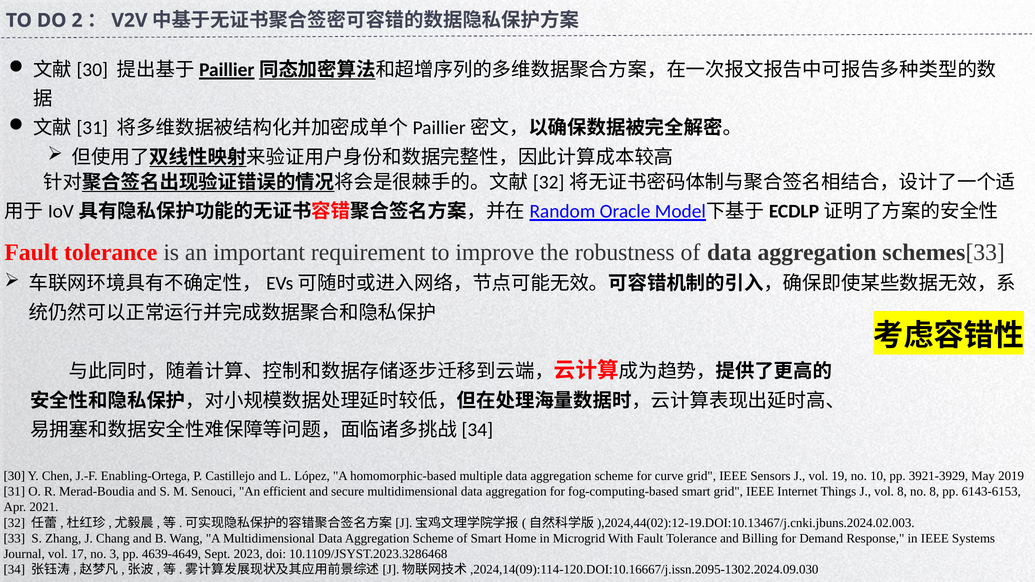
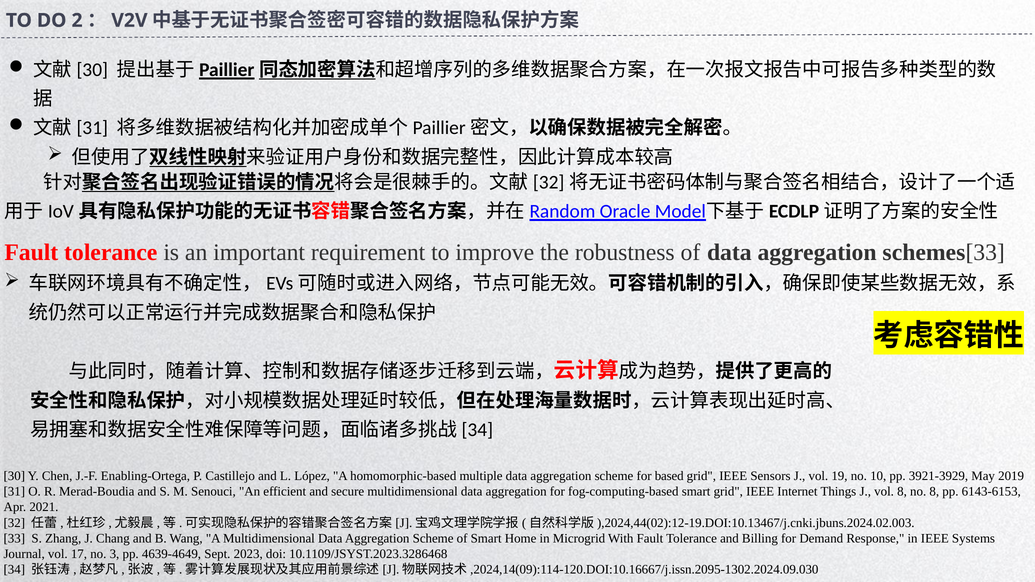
curve: curve -> based (669, 476)
